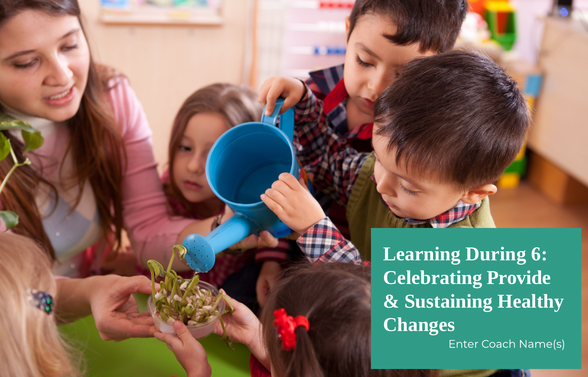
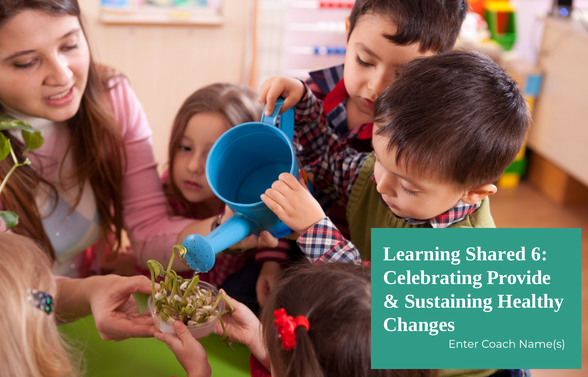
During: During -> Shared (496, 254)
